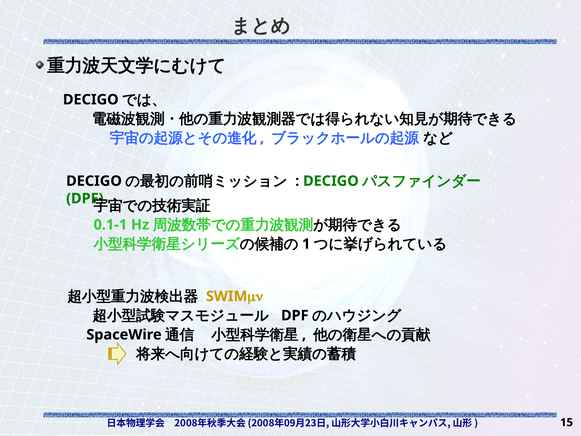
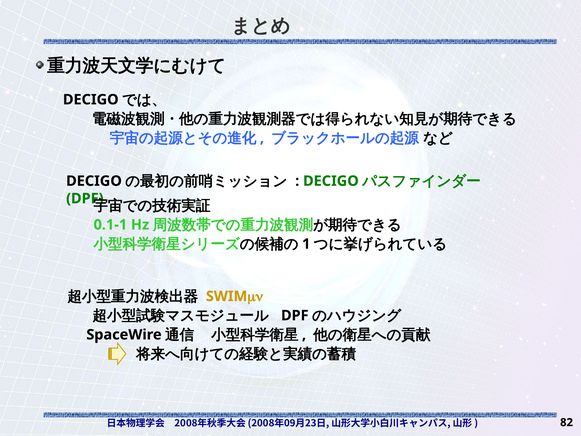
15: 15 -> 82 (567, 422)
